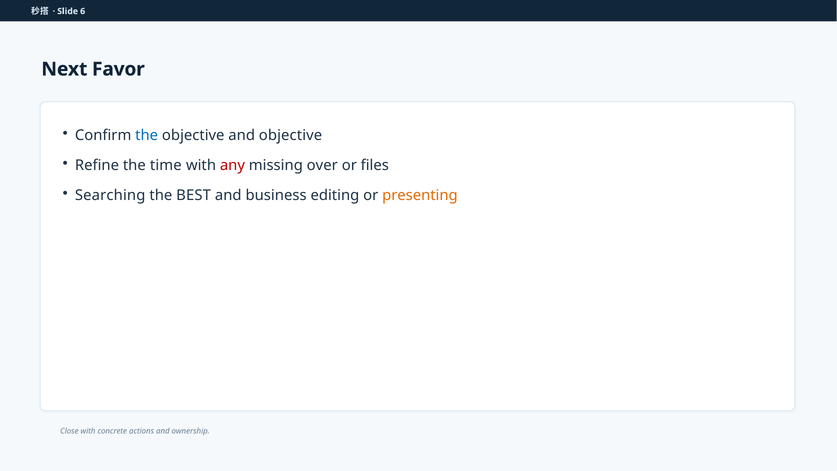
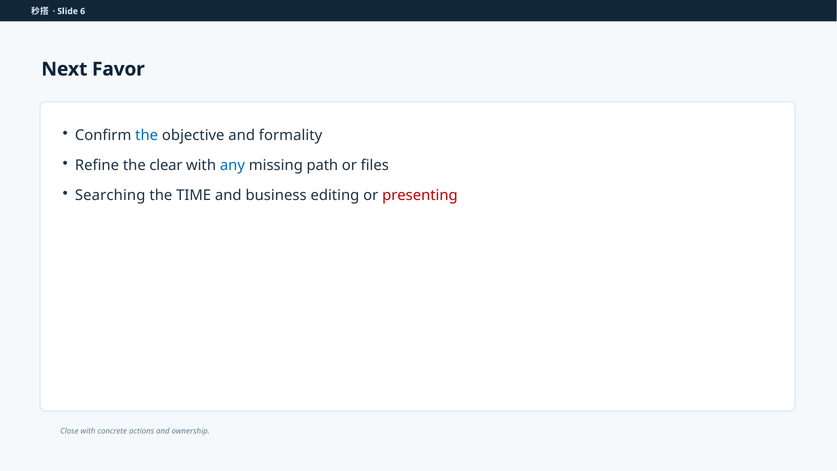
and objective: objective -> formality (291, 135)
time: time -> clear (166, 165)
any colour: red -> blue (232, 165)
over: over -> path (322, 165)
BEST: BEST -> TIME (194, 195)
presenting colour: orange -> red (420, 195)
